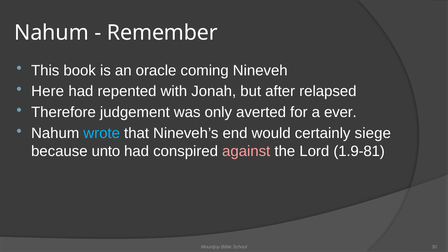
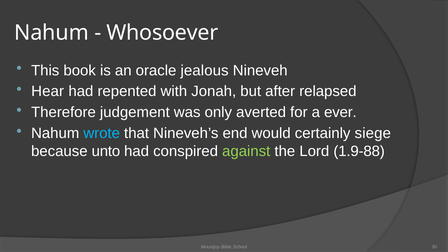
Remember: Remember -> Whosoever (162, 33)
coming: coming -> jealous (205, 70)
Here: Here -> Hear (48, 91)
against colour: pink -> light green (246, 151)
1.9-81: 1.9-81 -> 1.9-88 (359, 151)
